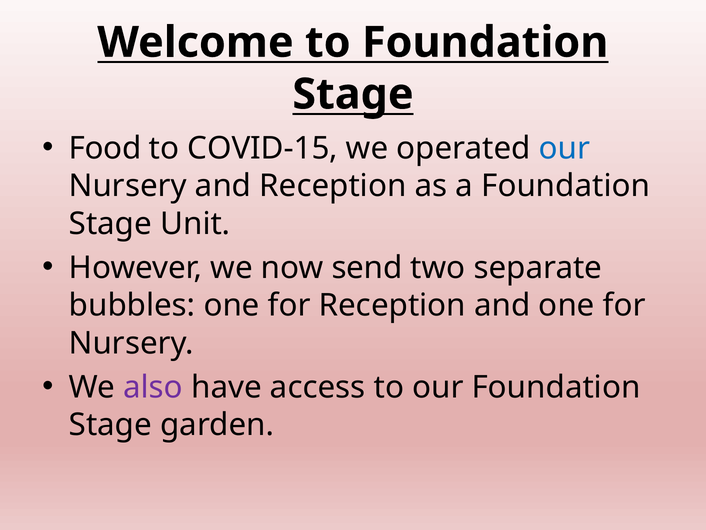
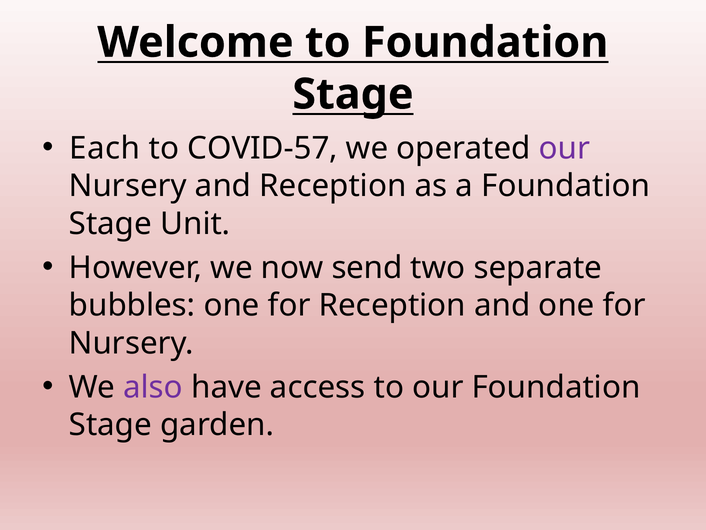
Food: Food -> Each (105, 148)
COVID-15: COVID-15 -> COVID-57 (263, 148)
our colour: blue -> purple (565, 148)
